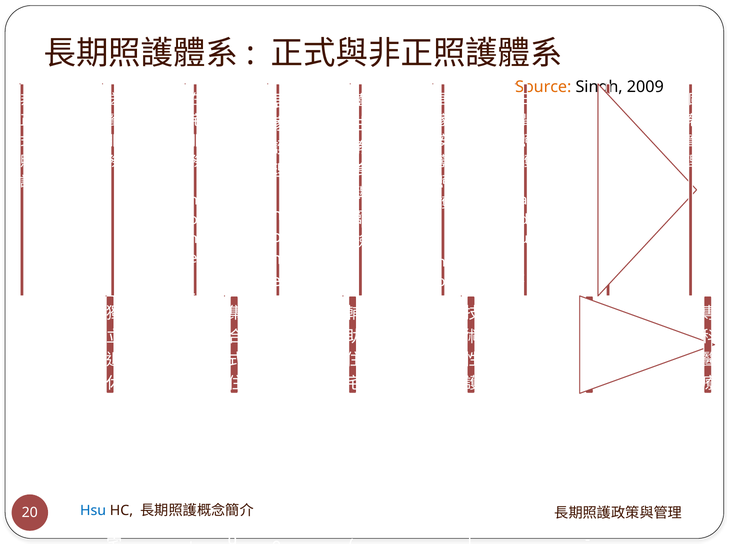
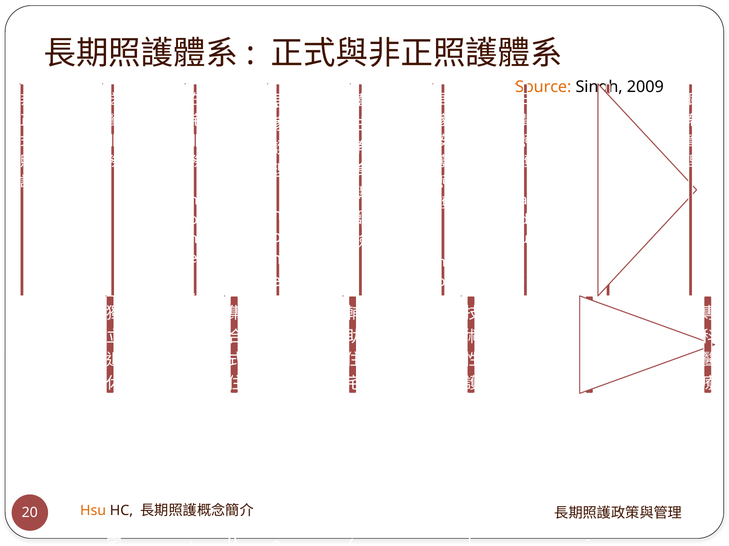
Hsu colour: blue -> orange (93, 511)
